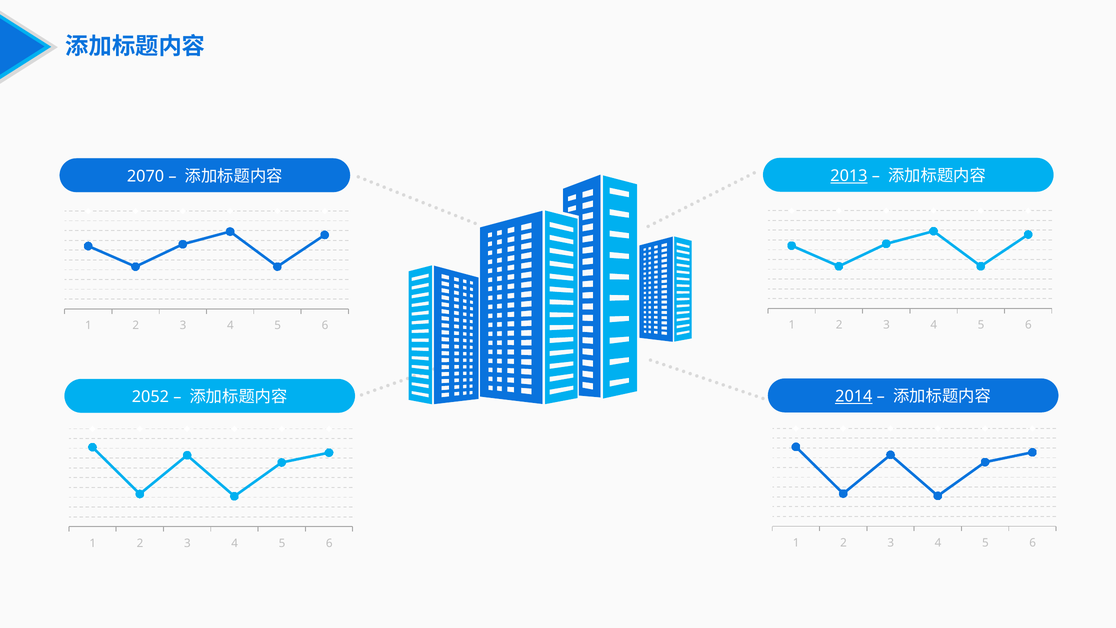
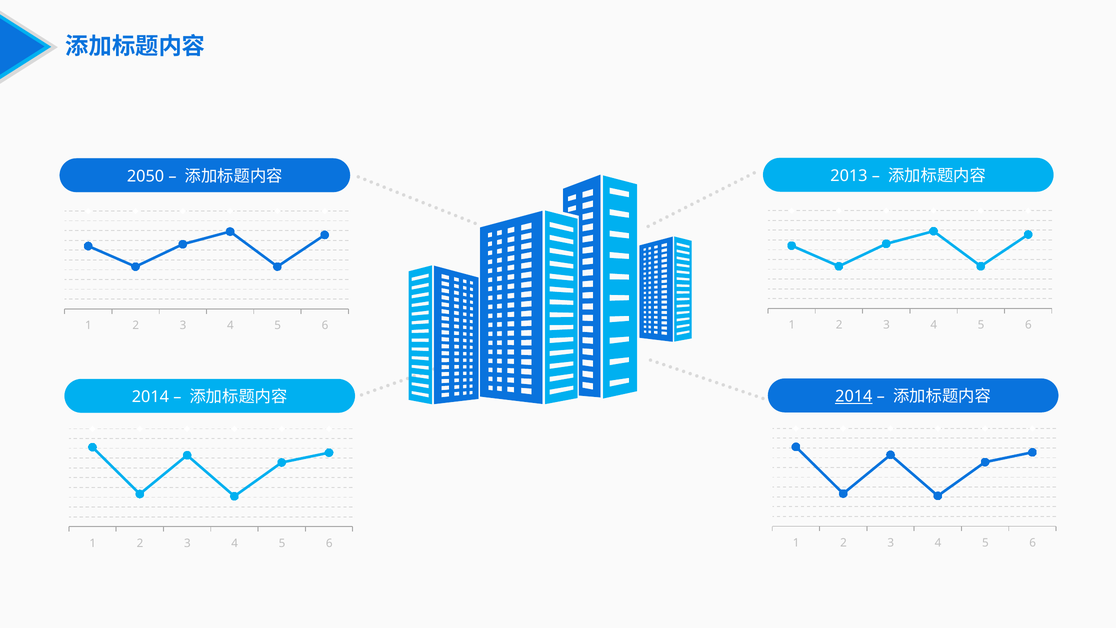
2013 underline: present -> none (849, 176)
2070: 2070 -> 2050 (146, 176)
2052: 2052 -> 2014 (150, 397)
